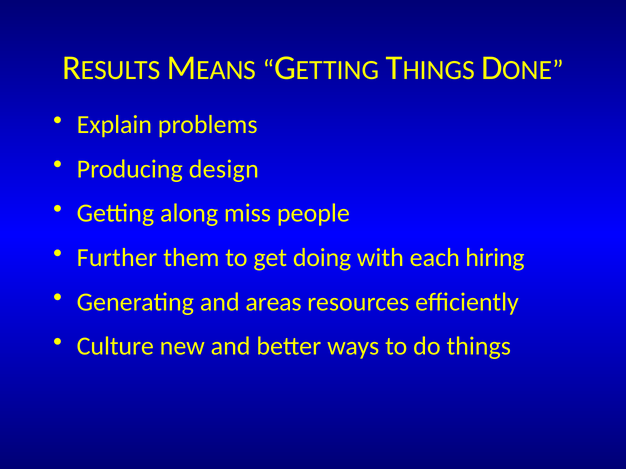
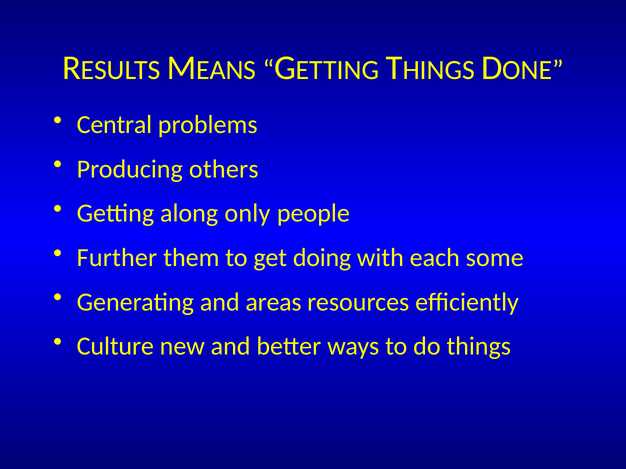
Explain: Explain -> Central (114, 125)
design: design -> others (224, 169)
miss: miss -> only (247, 214)
hiring: hiring -> some (495, 258)
